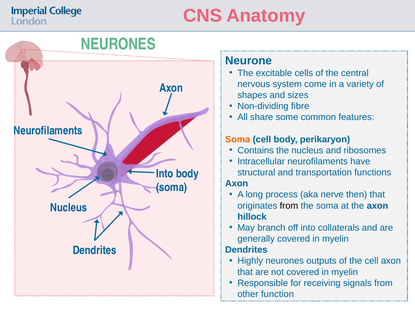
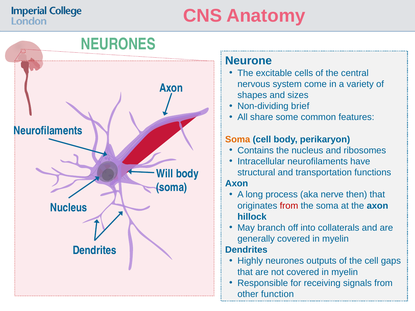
fibre: fibre -> brief (300, 106)
Into: Into -> Will (165, 174)
from colour: black -> red (289, 206)
cell axon: axon -> gaps (391, 261)
